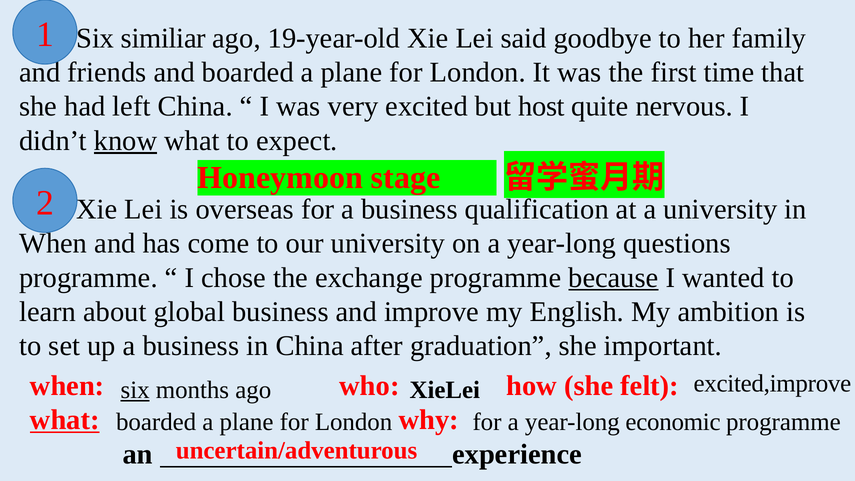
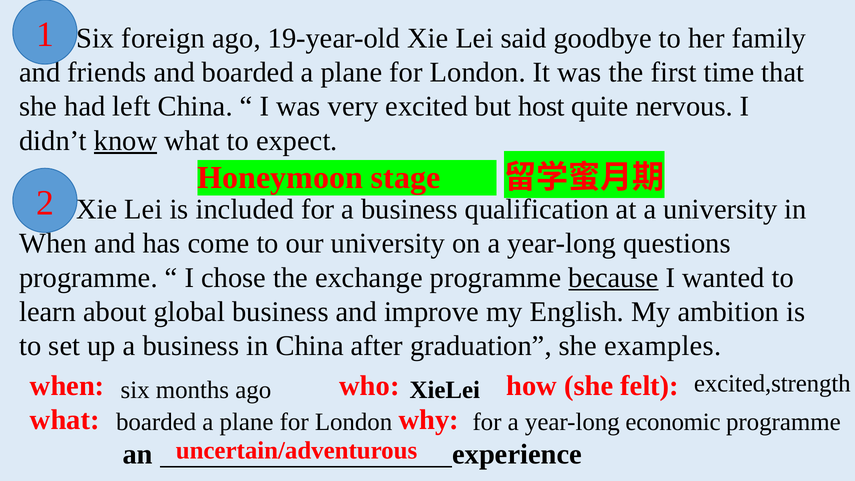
similiar: similiar -> foreign (163, 38)
overseas: overseas -> included (245, 209)
important: important -> examples (663, 346)
excited,improve: excited,improve -> excited,strength (772, 383)
six underline: present -> none (135, 390)
what underline: present -> none (65, 420)
